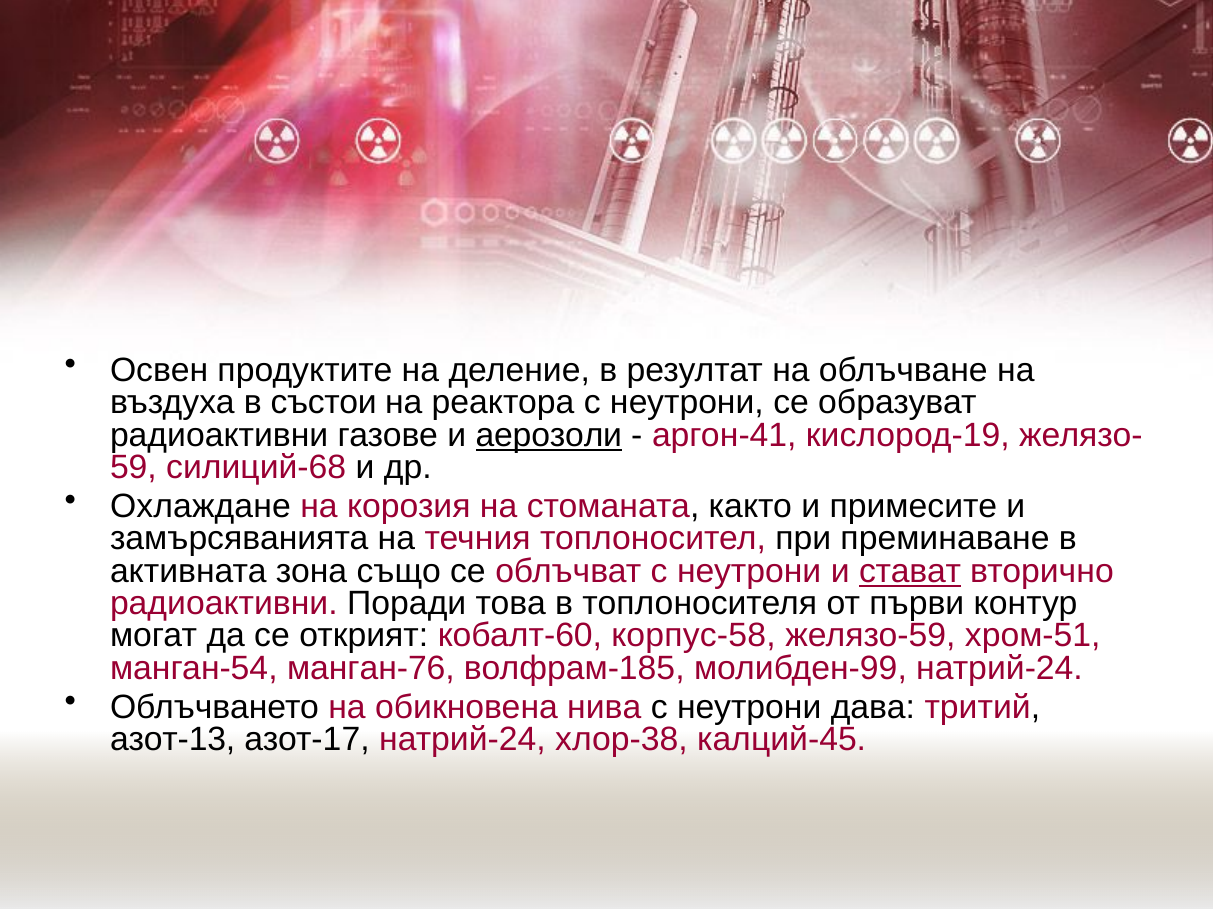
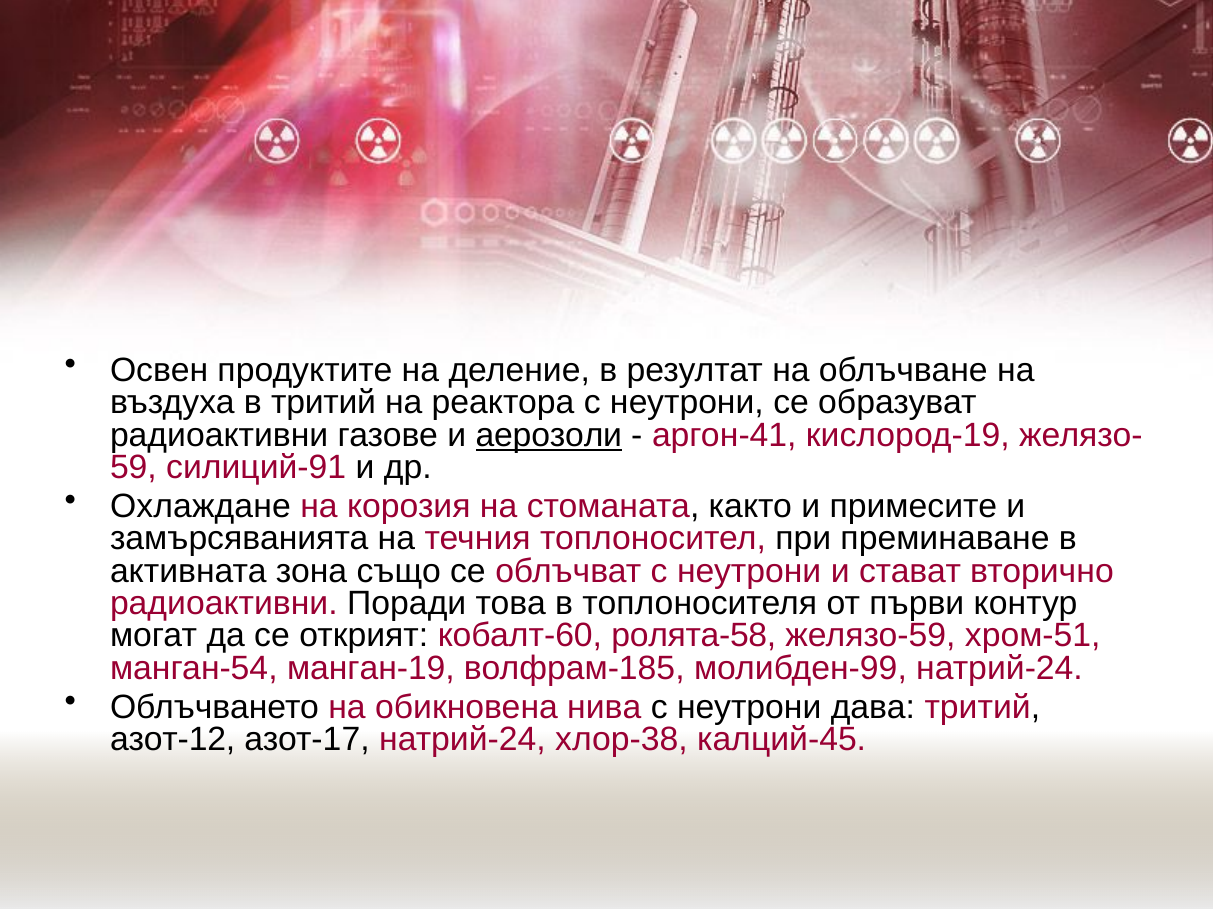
в състои: състои -> тритий (324, 403)
силиций-68: силиций-68 -> силиций-91 (256, 468)
стават underline: present -> none (910, 572)
корпус-58: корпус-58 -> ролята-58 (694, 636)
манган-76: манган-76 -> манган-19 (371, 669)
азот-13: азот-13 -> азот-12 (173, 740)
